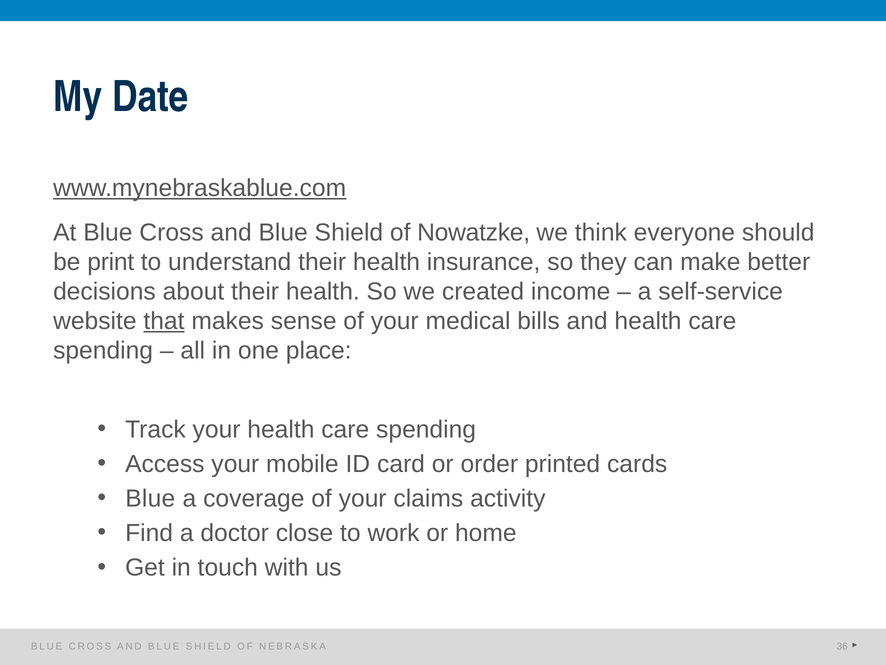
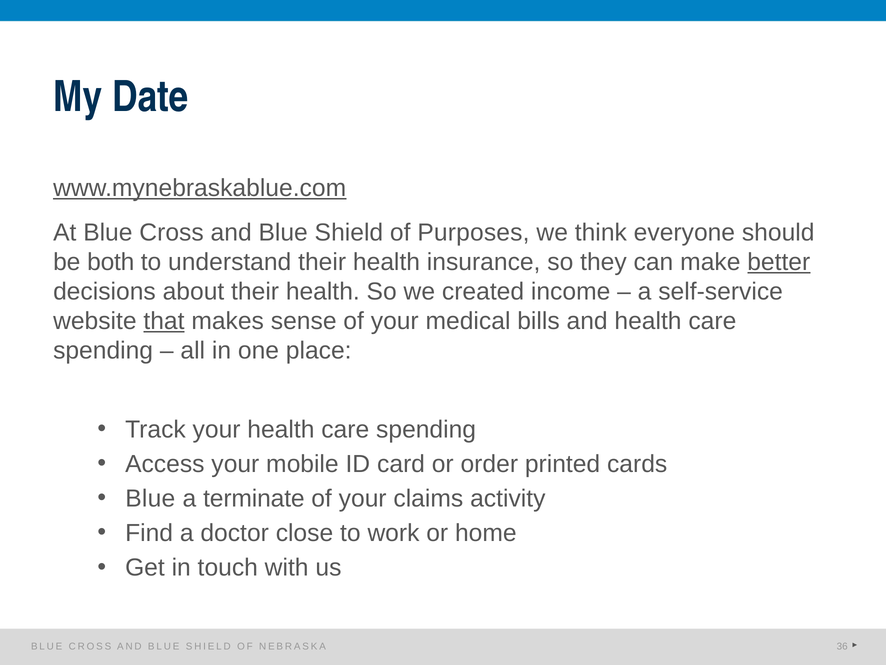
Nowatzke: Nowatzke -> Purposes (473, 232)
print: print -> both (111, 262)
better underline: none -> present (779, 262)
coverage: coverage -> terminate (254, 498)
